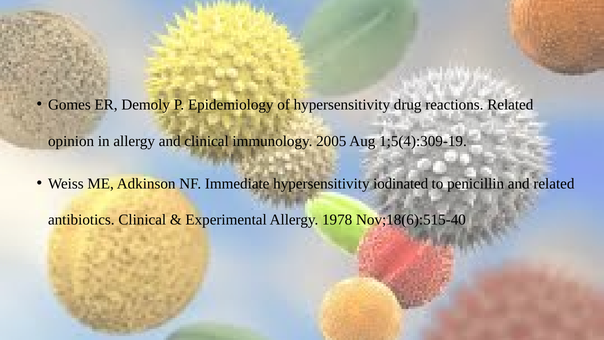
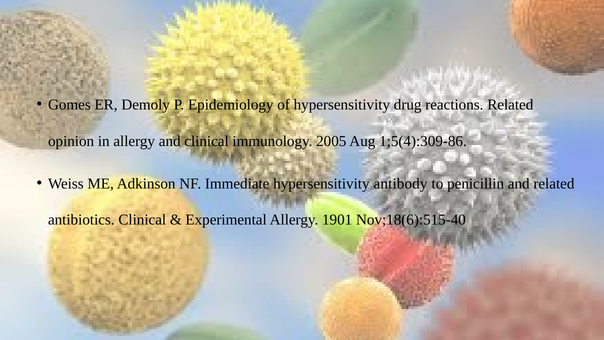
1;5(4):309-19: 1;5(4):309-19 -> 1;5(4):309-86 (423, 141)
iodinated: iodinated -> antibody (401, 183)
1978: 1978 -> 1901 (337, 220)
